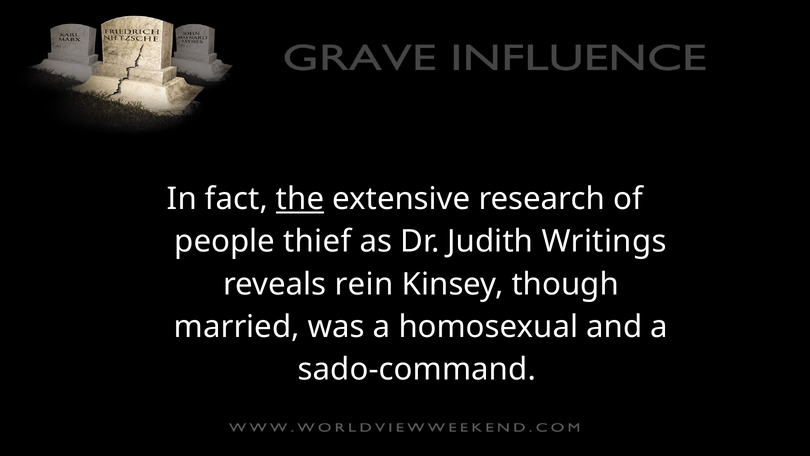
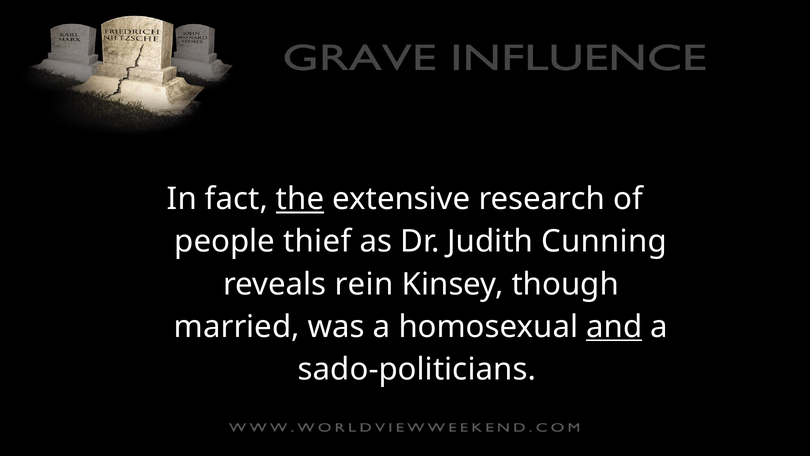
Writings: Writings -> Cunning (604, 241)
and underline: none -> present (614, 327)
sado-command: sado-command -> sado-politicians (417, 369)
